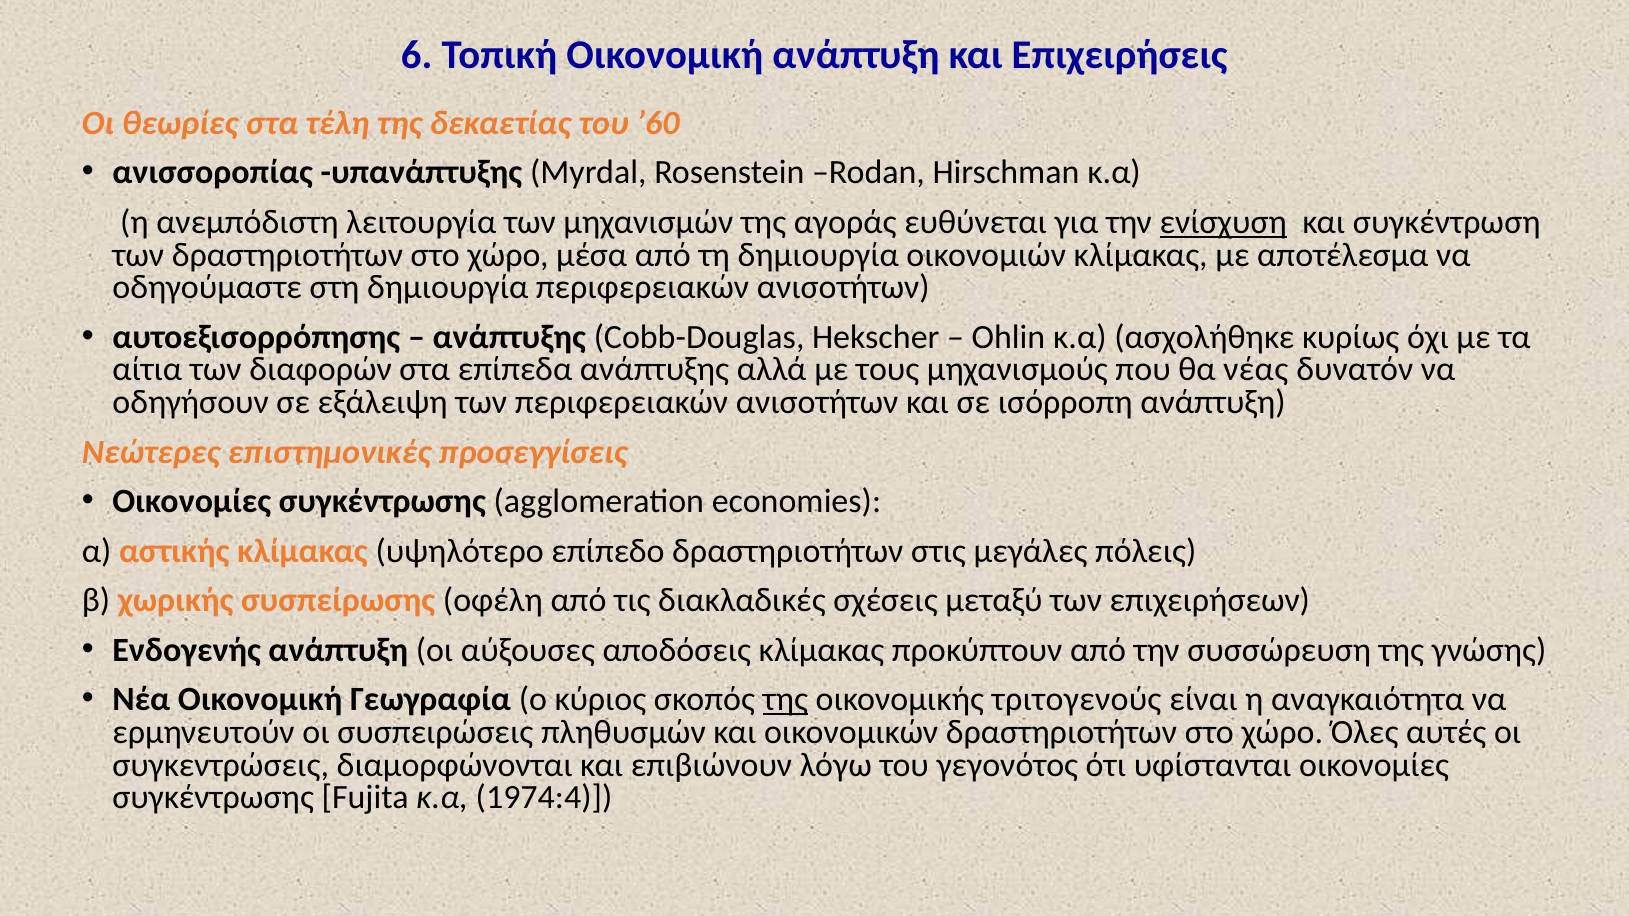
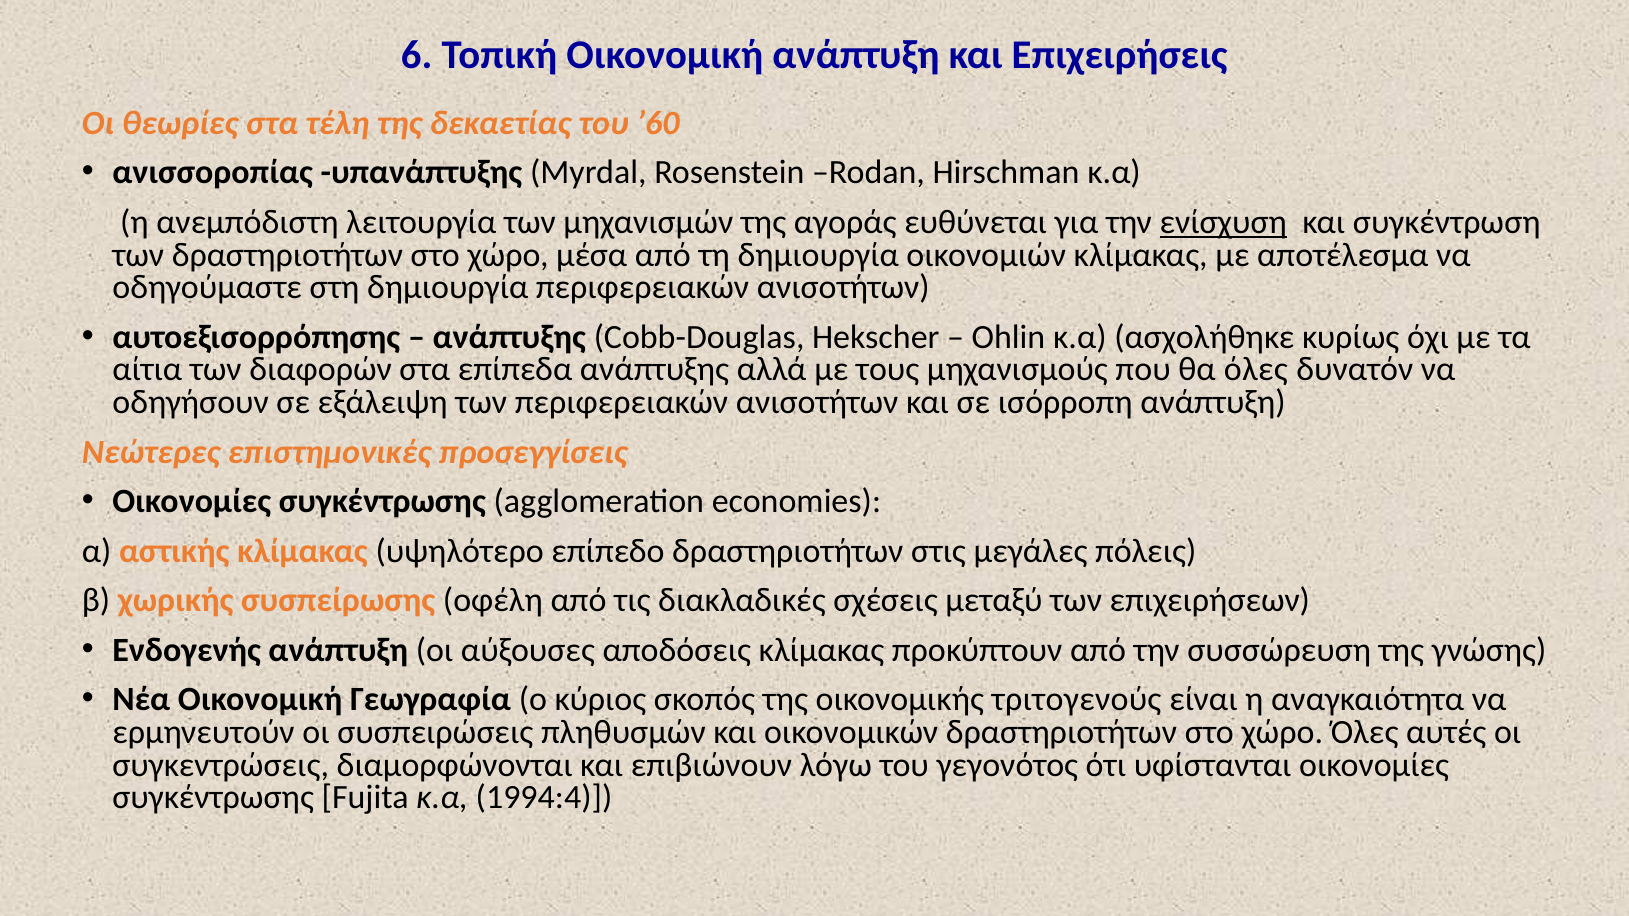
θα νέας: νέας -> όλες (1256, 370)
της underline: present -> none (785, 700)
1974:4: 1974:4 -> 1994:4 (544, 798)
